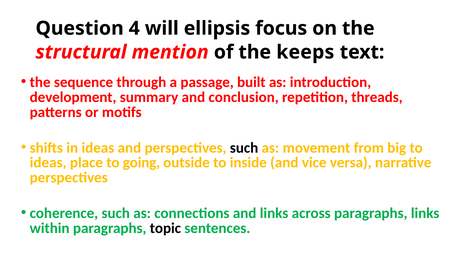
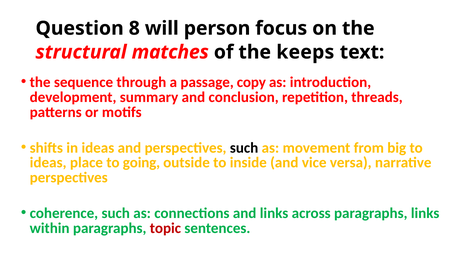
4: 4 -> 8 (134, 28)
ellipsis: ellipsis -> person (217, 28)
mention: mention -> matches (170, 52)
built: built -> copy (251, 82)
topic colour: black -> red (165, 228)
